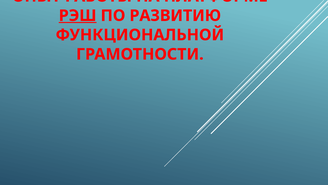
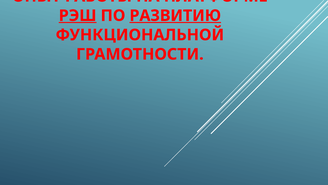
РАЗВИТИЮ underline: none -> present (175, 16)
